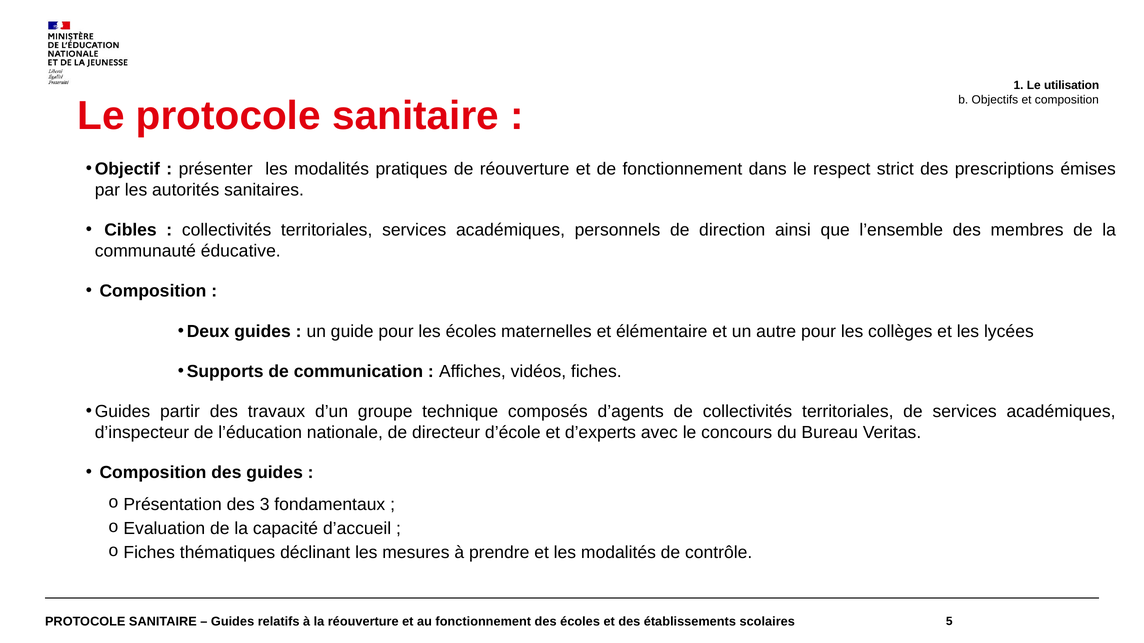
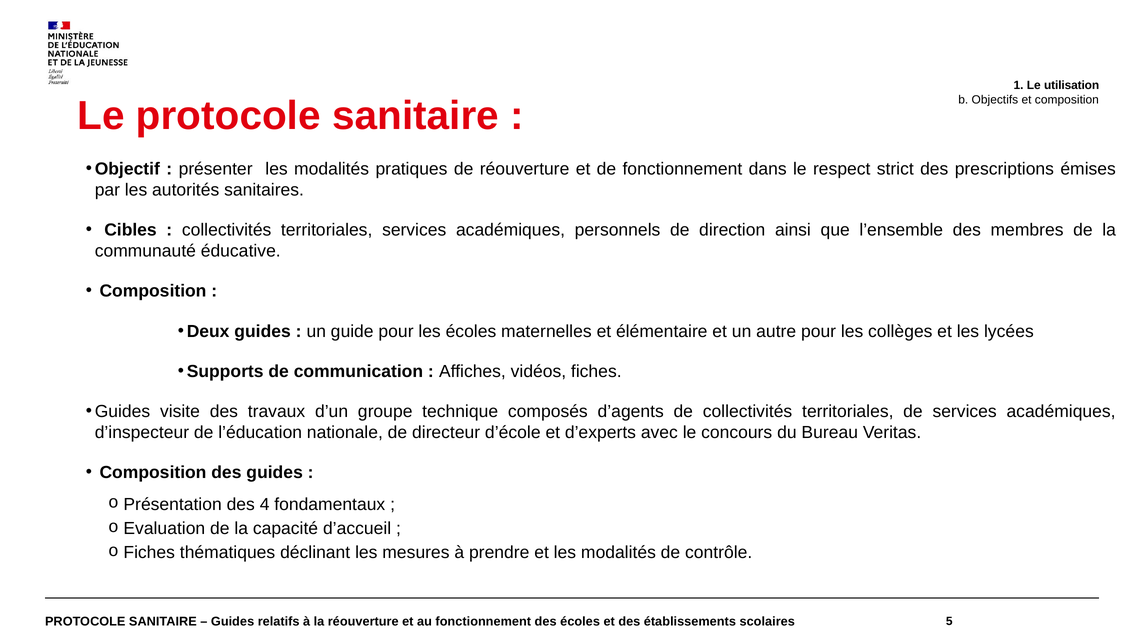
partir: partir -> visite (180, 412)
3: 3 -> 4 (265, 505)
